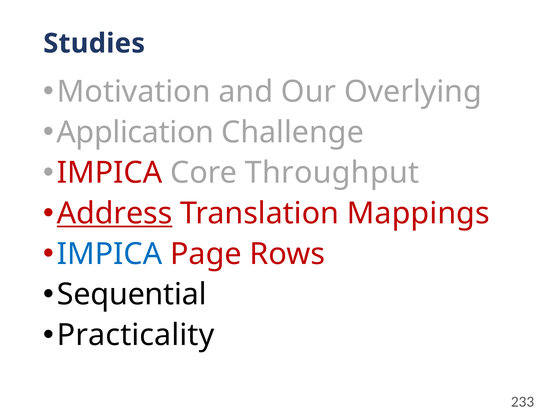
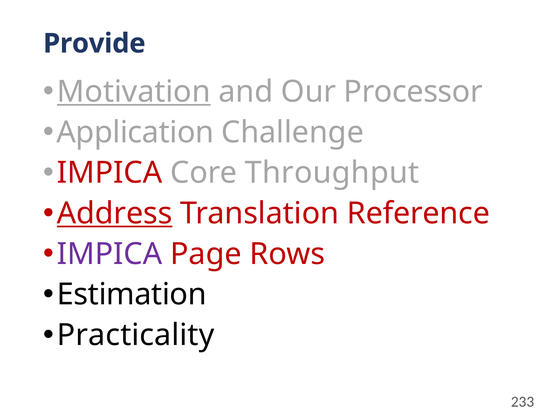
Studies: Studies -> Provide (94, 43)
Motivation underline: none -> present (134, 92)
Overlying: Overlying -> Processor (413, 92)
Mappings: Mappings -> Reference (418, 213)
IMPICA colour: blue -> purple (110, 254)
Sequential: Sequential -> Estimation (132, 294)
